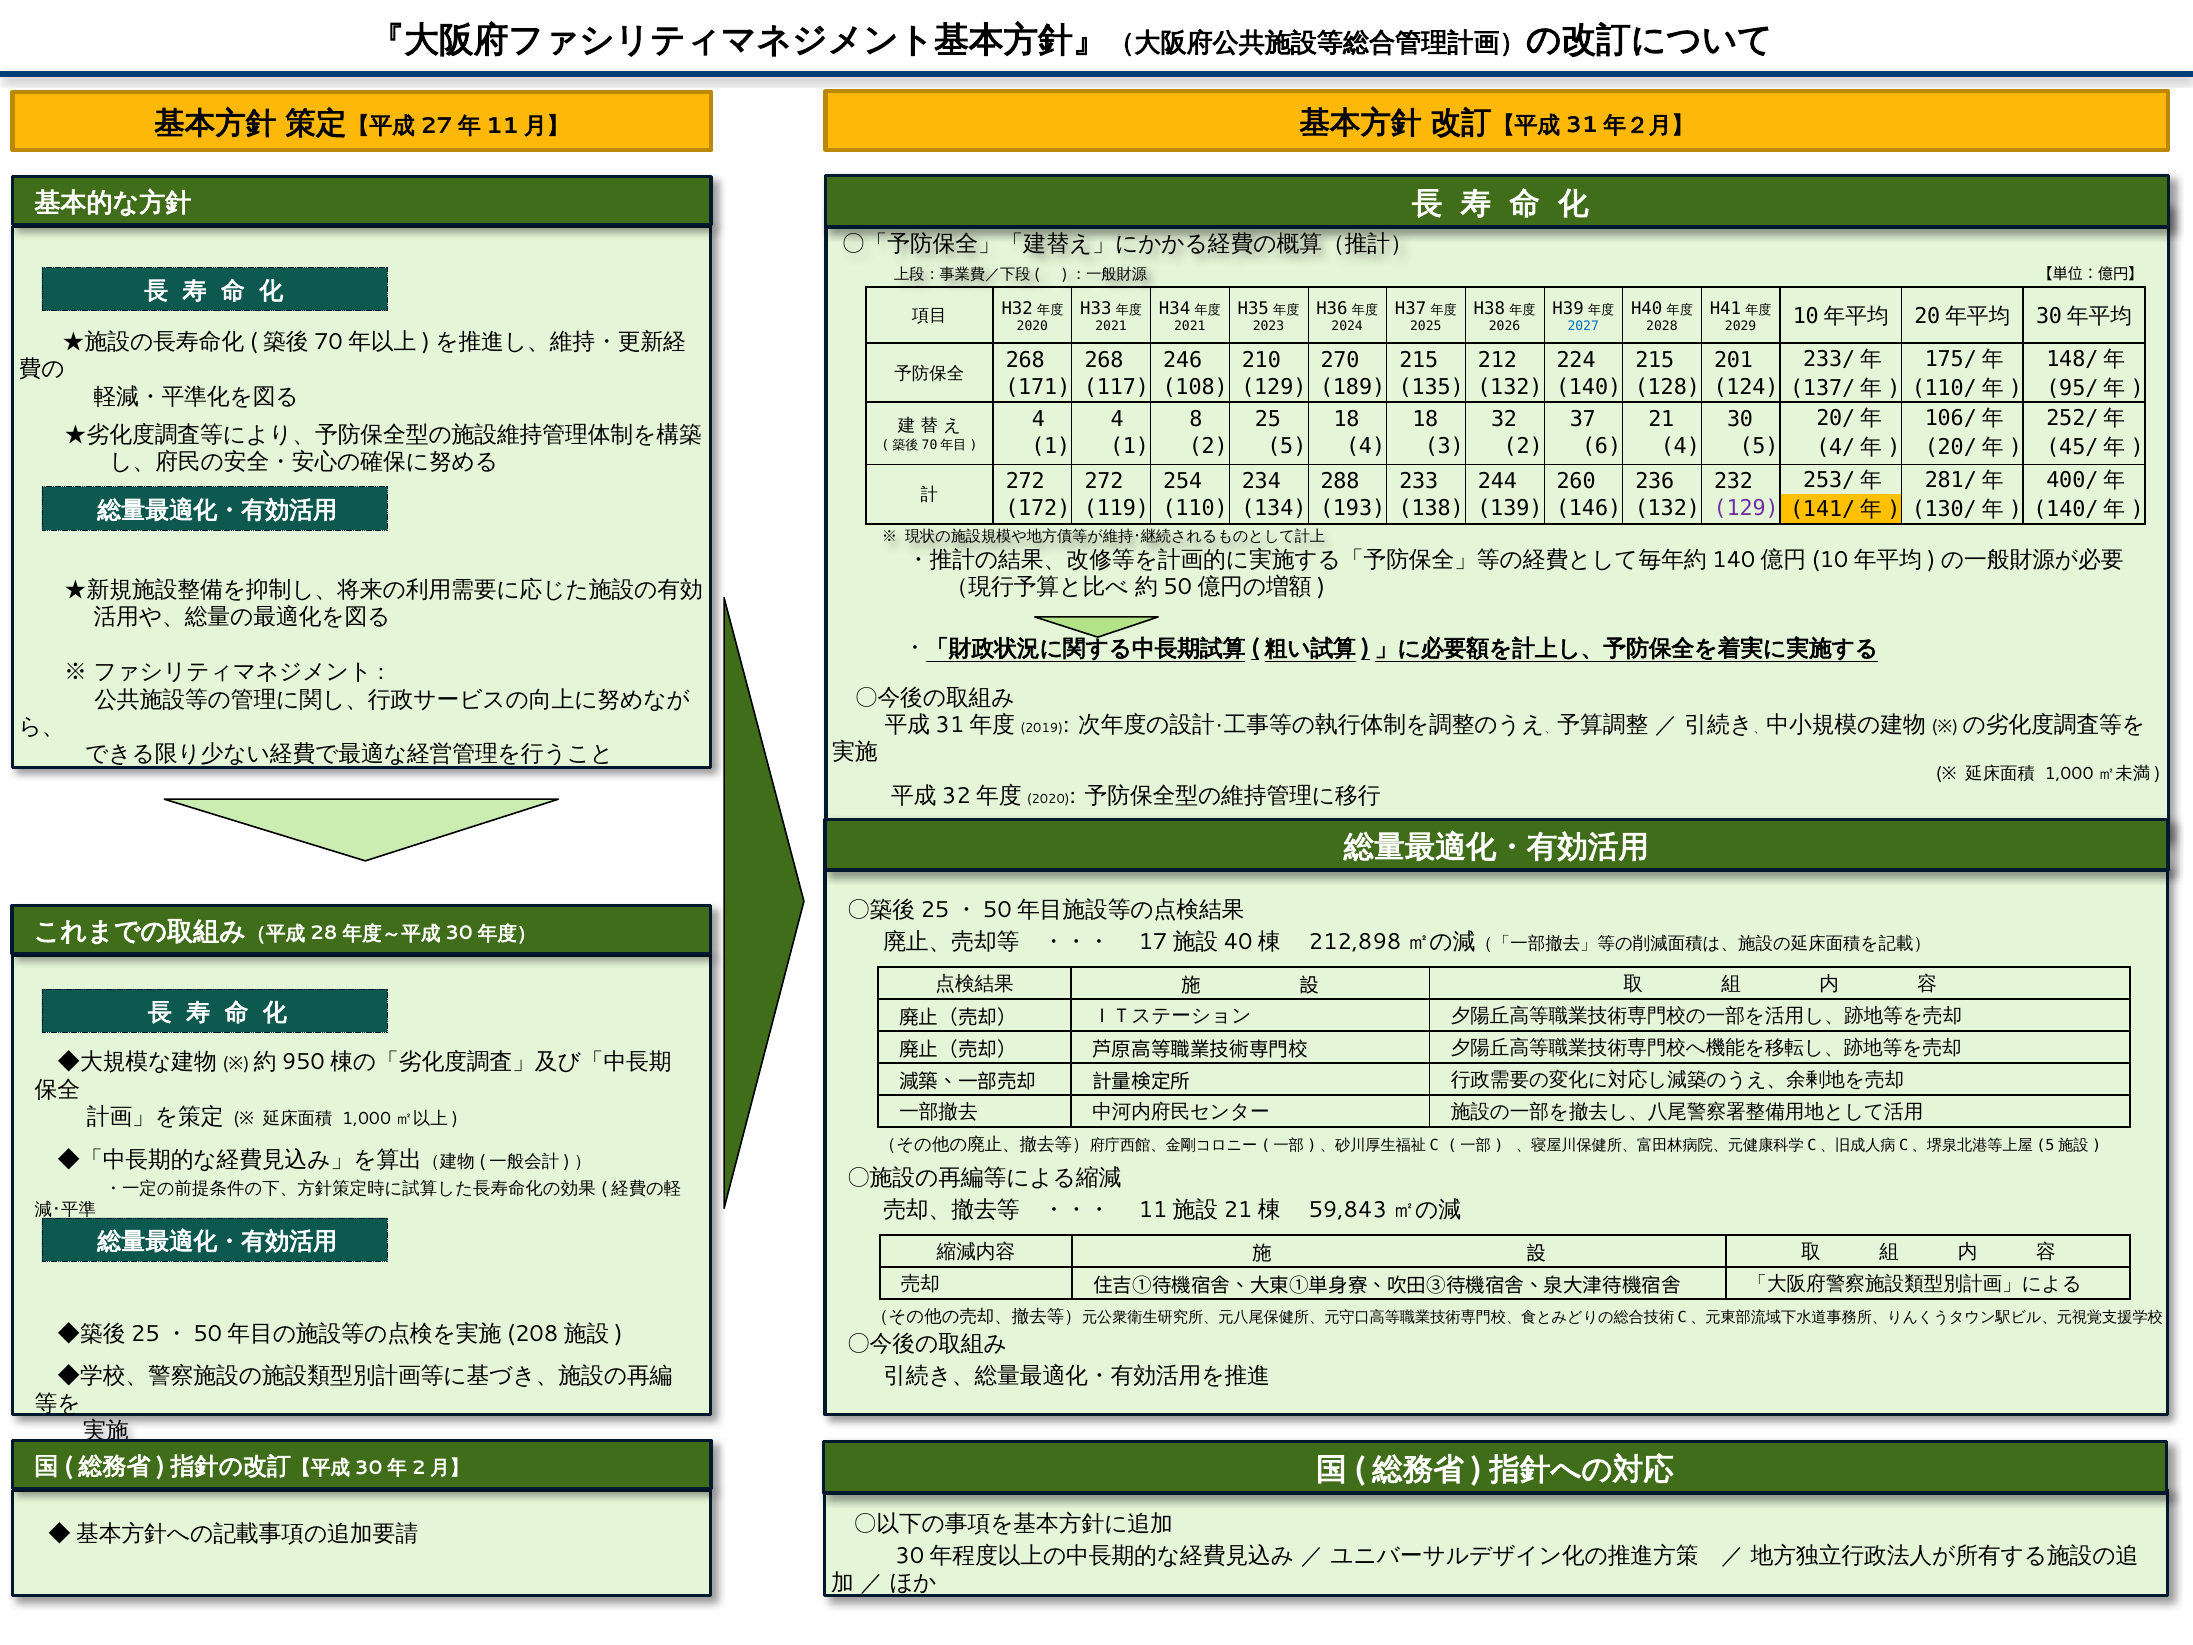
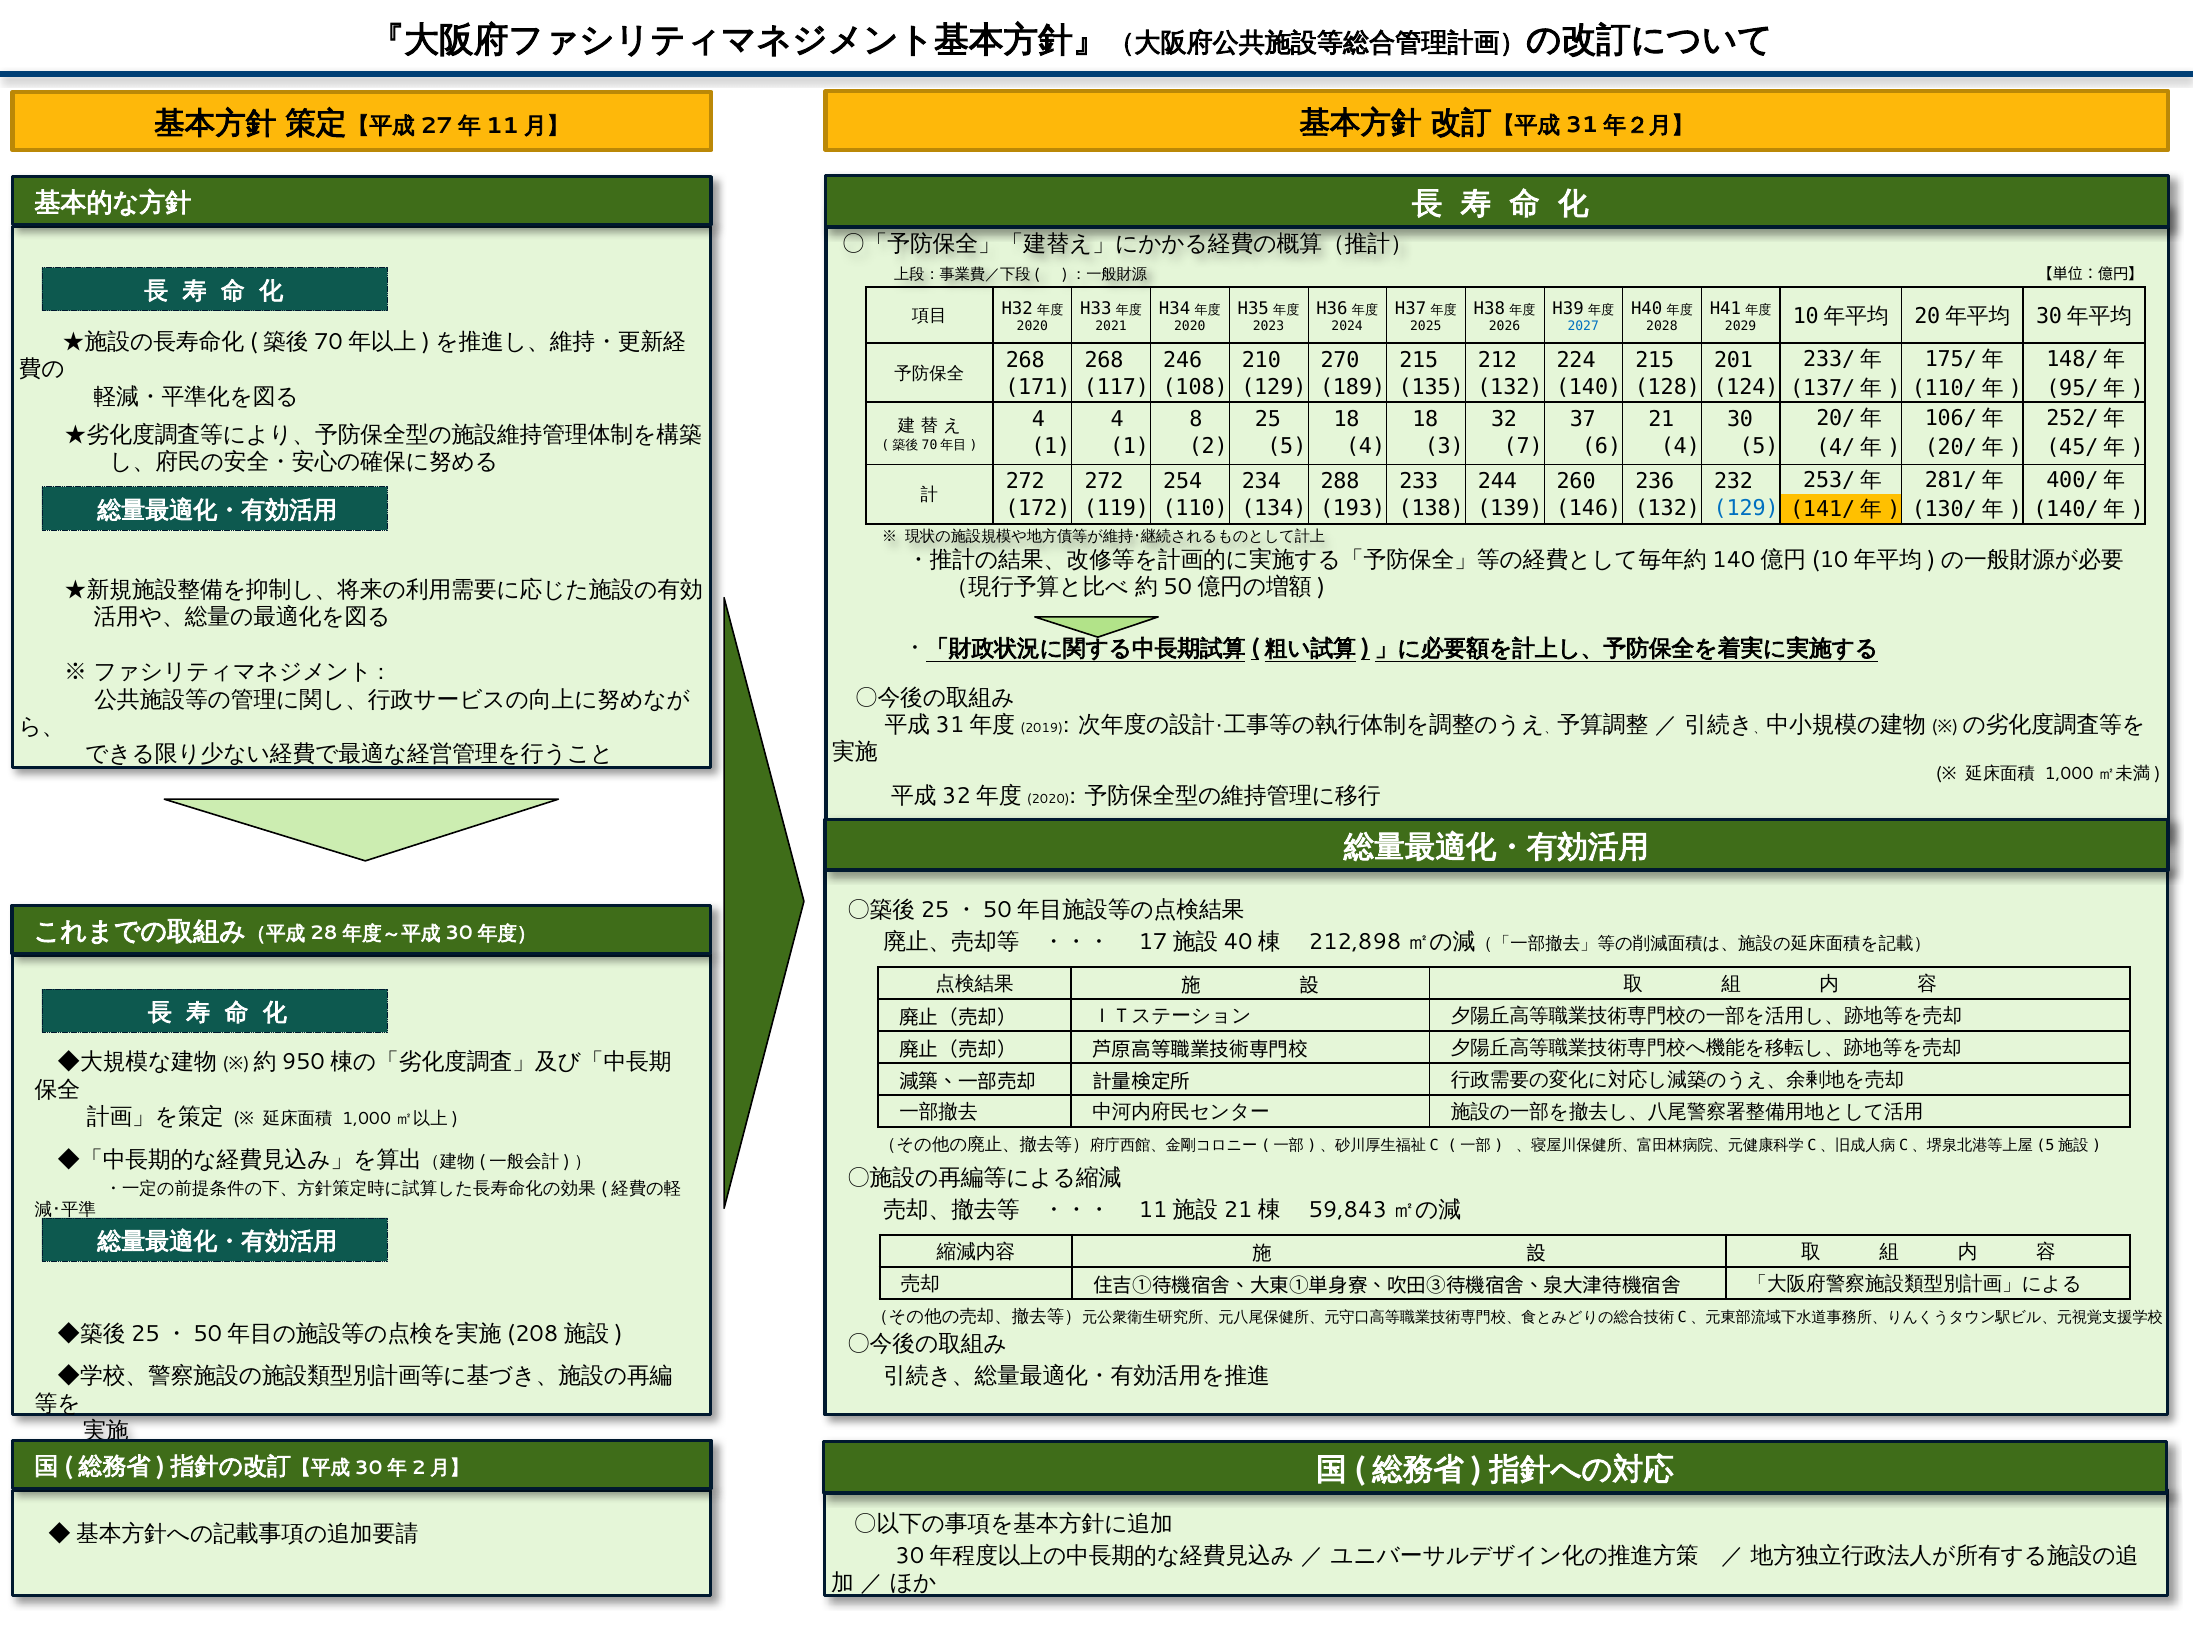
2021: 2021 -> 2020 (1190, 326)
3 2: 2 -> 7 (1523, 446)
129 colour: purple -> blue (1746, 508)
